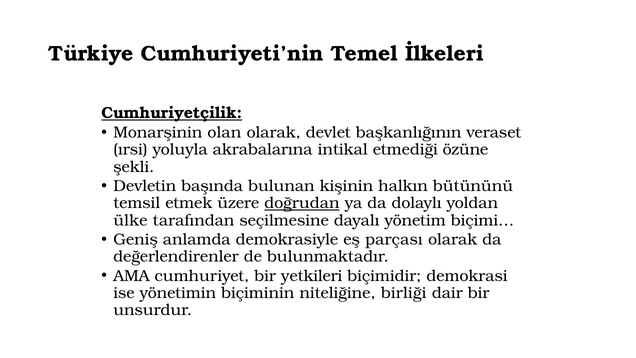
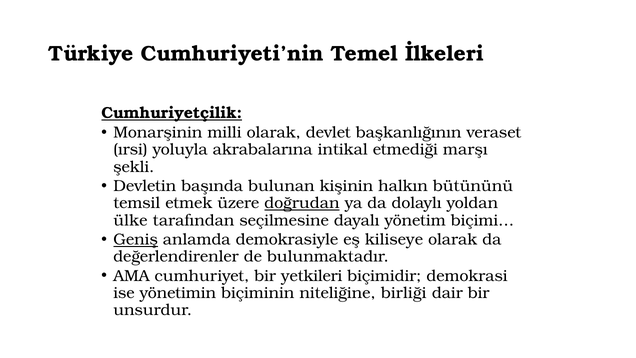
olan: olan -> milli (224, 132)
özüne: özüne -> marşı (465, 149)
Geniş underline: none -> present (136, 239)
parçası: parçası -> kiliseye (394, 239)
